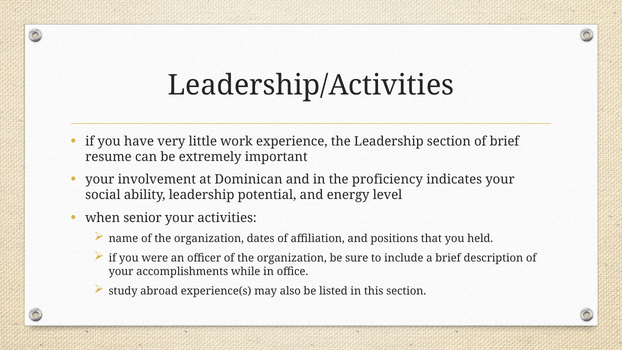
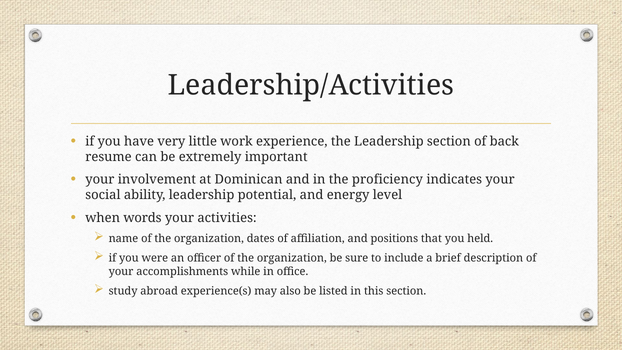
of brief: brief -> back (504, 141)
senior: senior -> words (142, 218)
